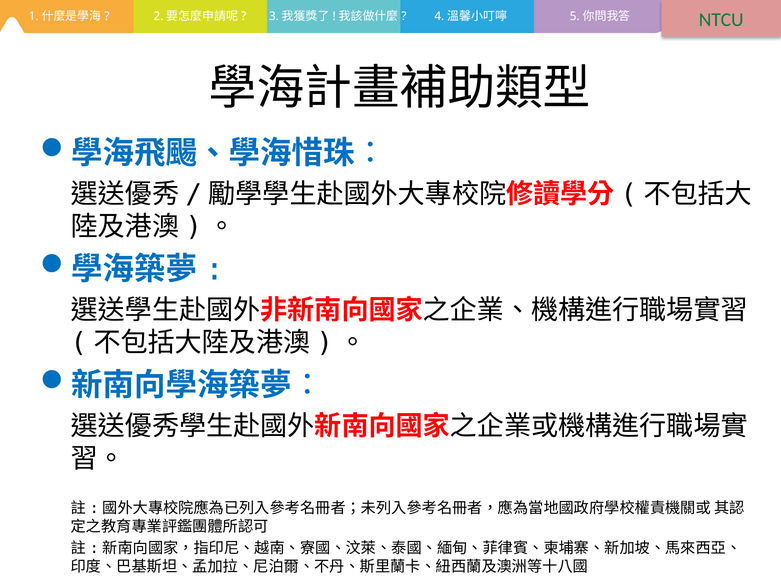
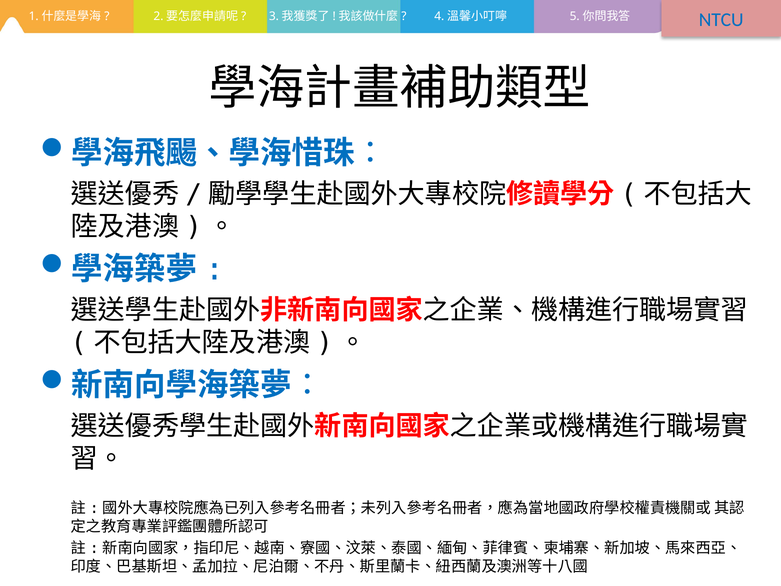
NTCU colour: green -> blue (721, 20)
